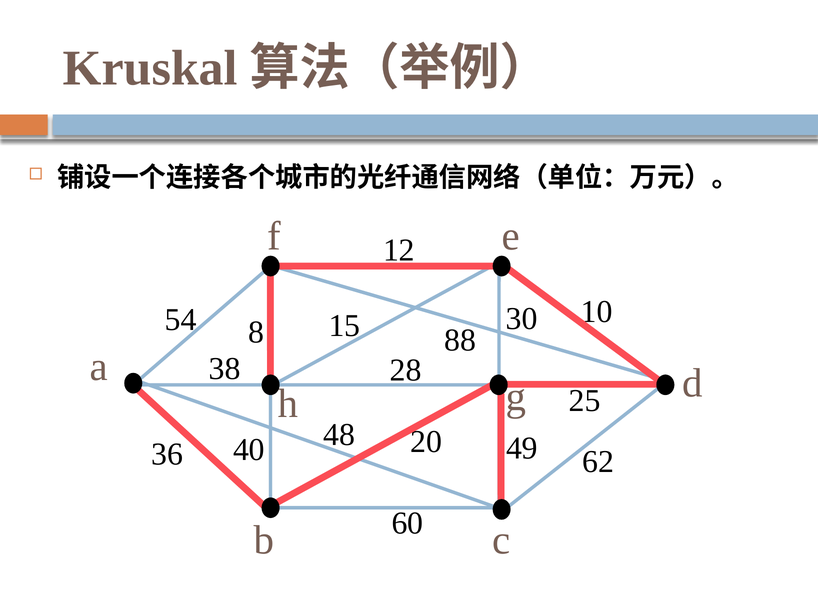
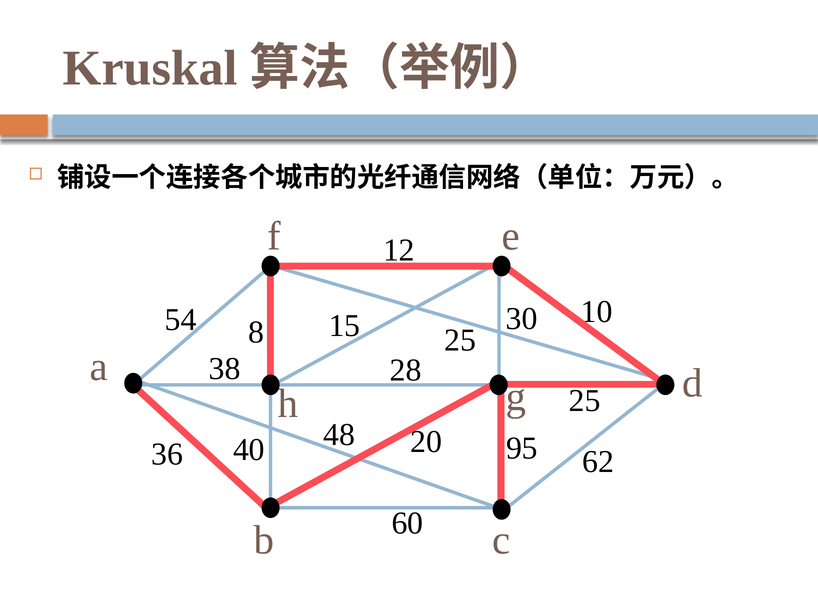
15 88: 88 -> 25 (460, 340)
49: 49 -> 95 (522, 448)
